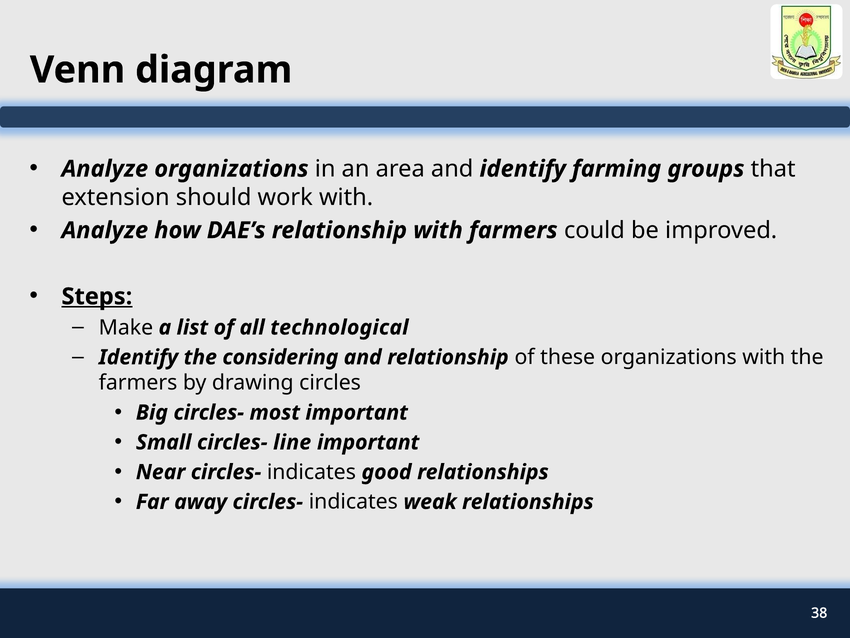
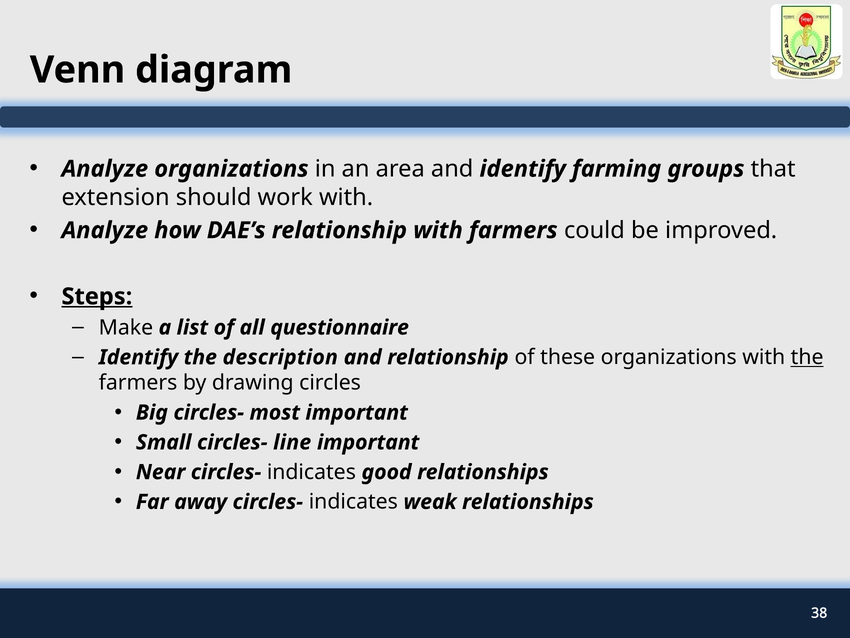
technological: technological -> questionnaire (340, 327)
considering: considering -> description (280, 357)
the underline: none -> present (807, 357)
